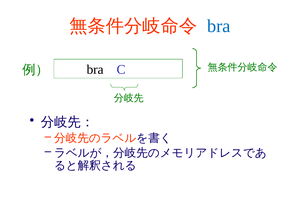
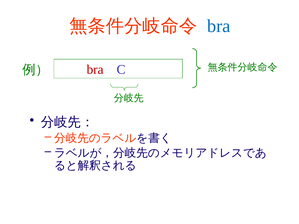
bra colour: black -> red (95, 70)
